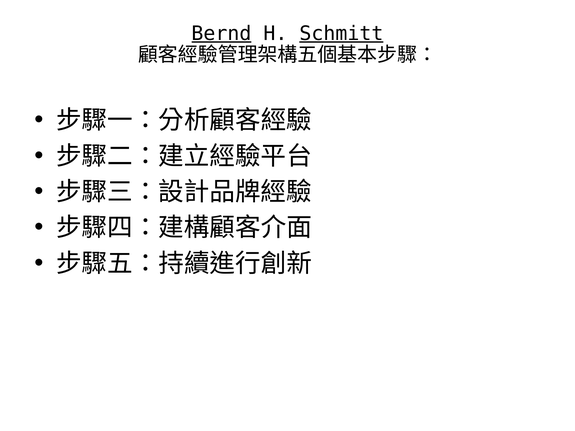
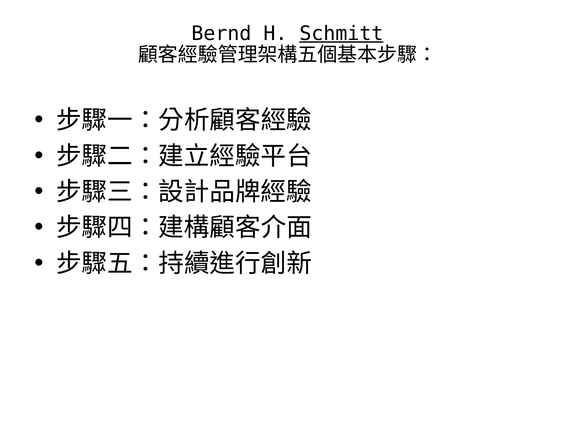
Bernd underline: present -> none (222, 34)
